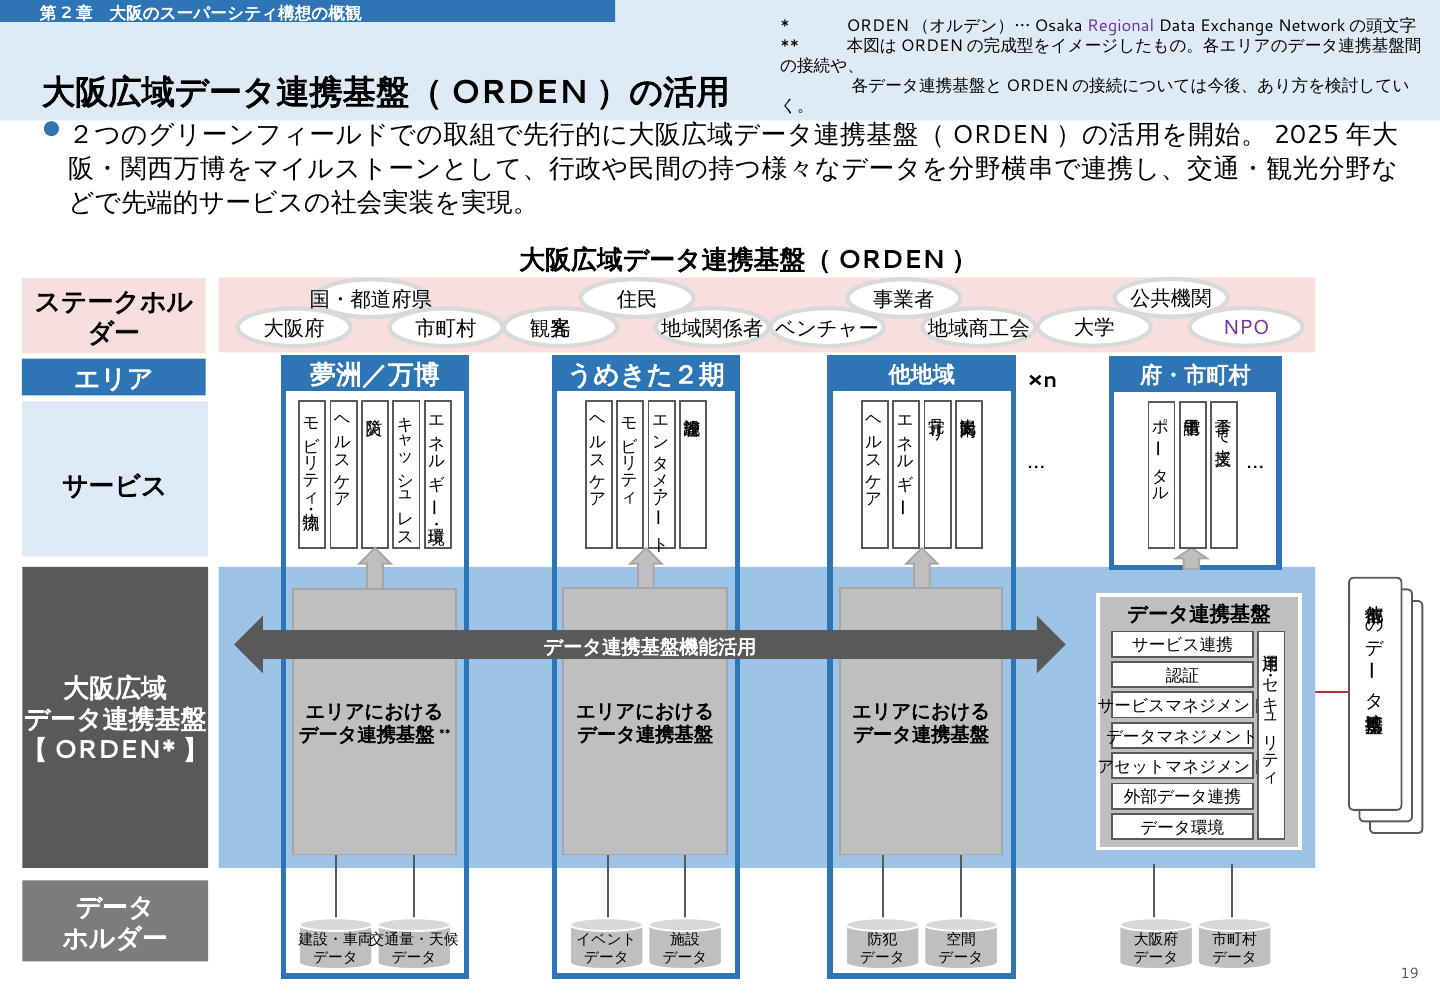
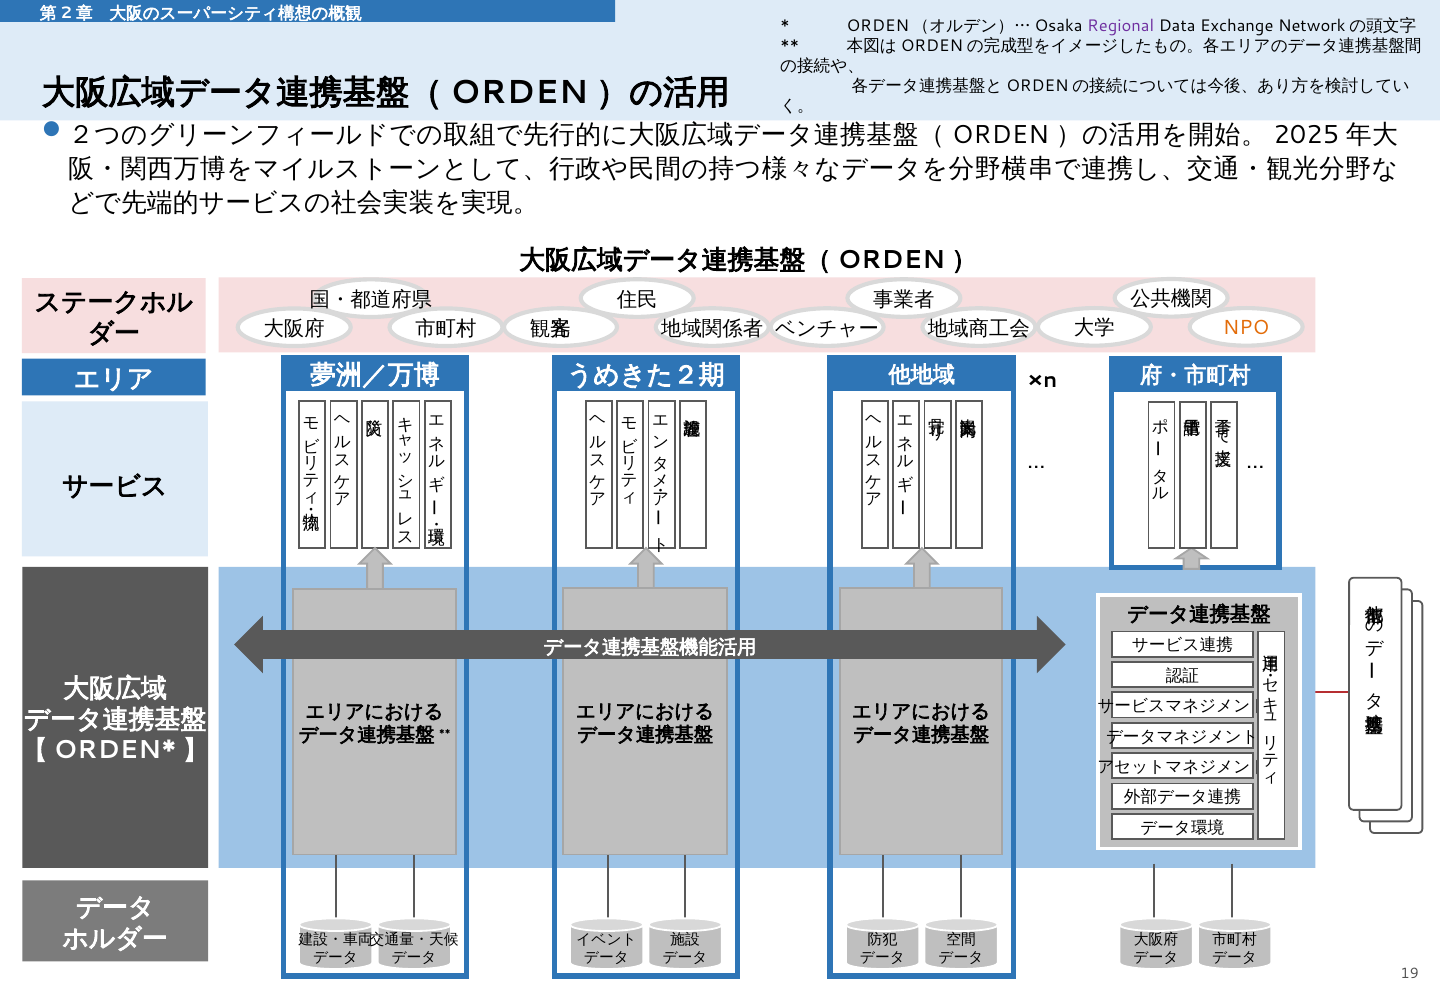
NPO colour: purple -> orange (1246, 328)
